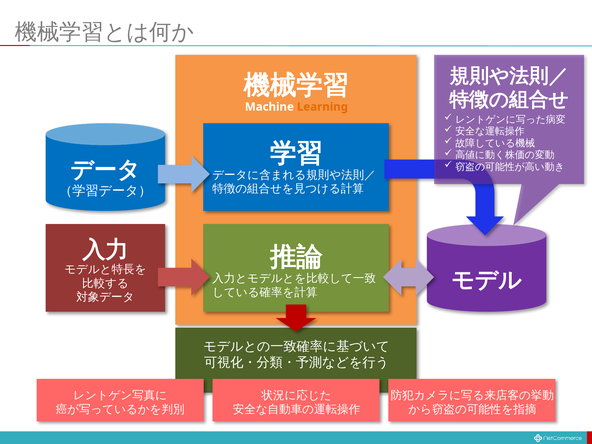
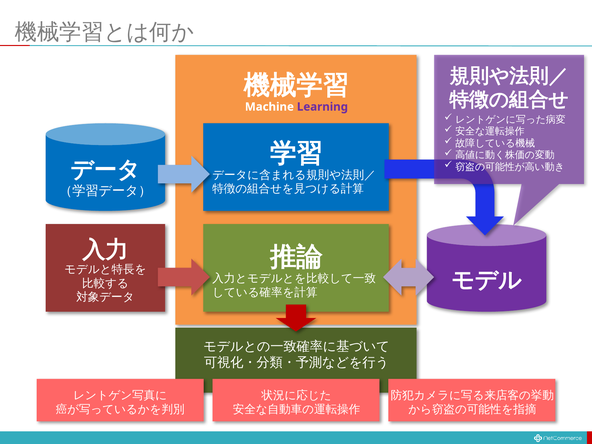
Learning colour: orange -> purple (322, 107)
